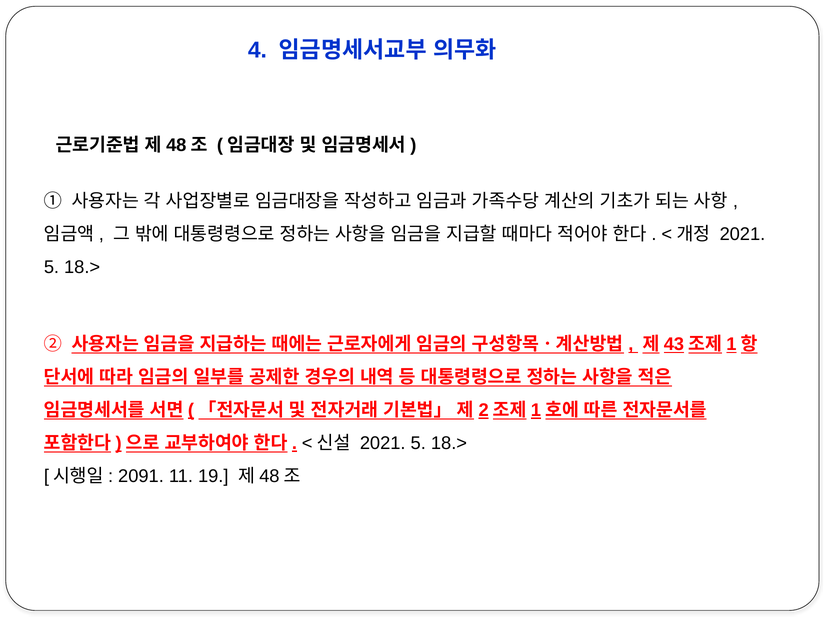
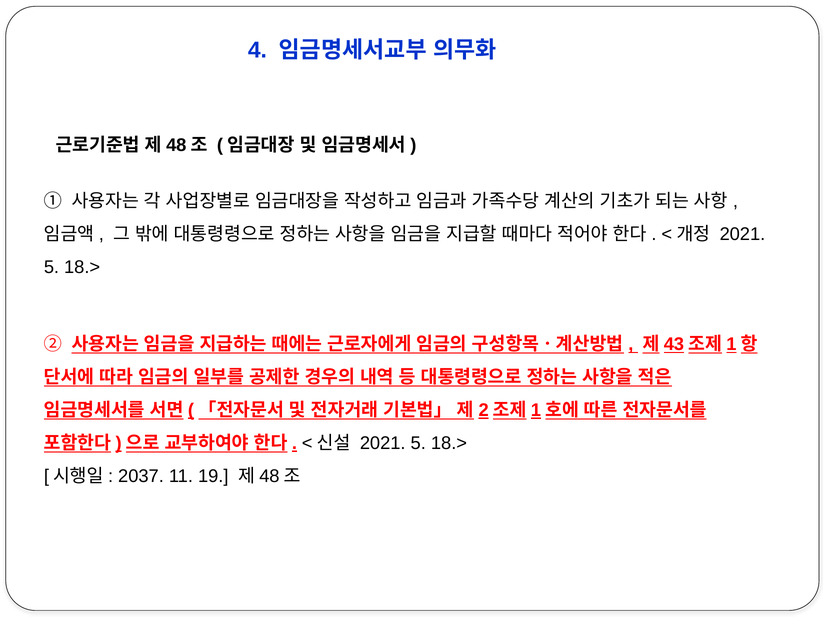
2091: 2091 -> 2037 (141, 476)
